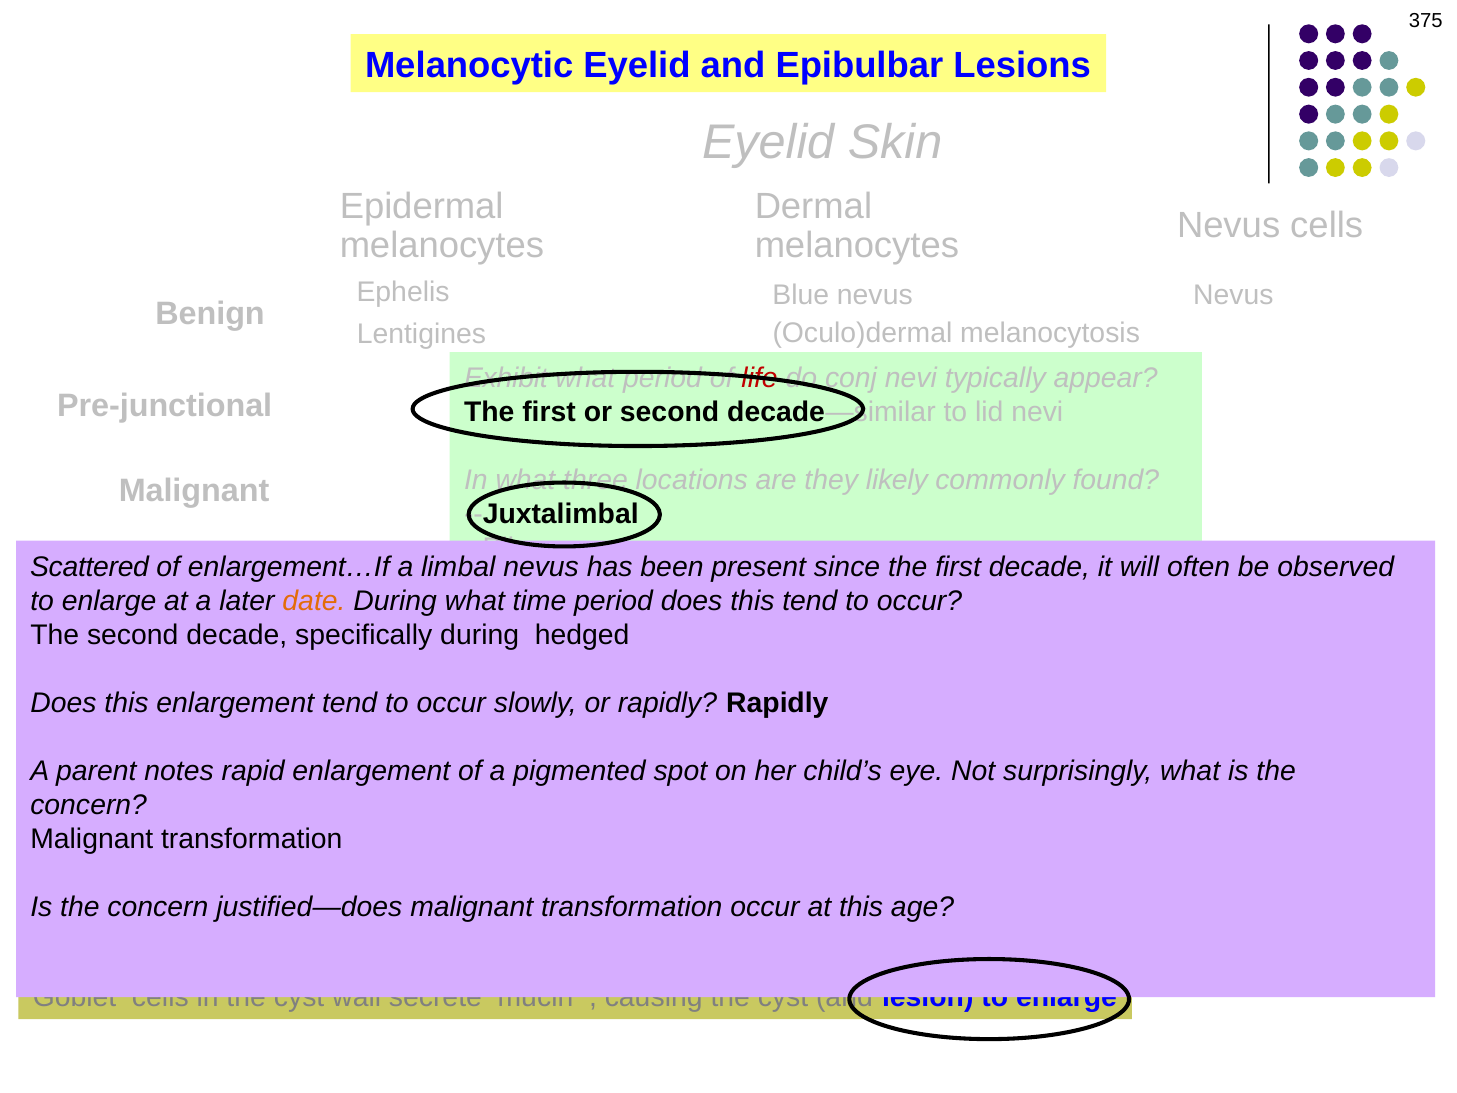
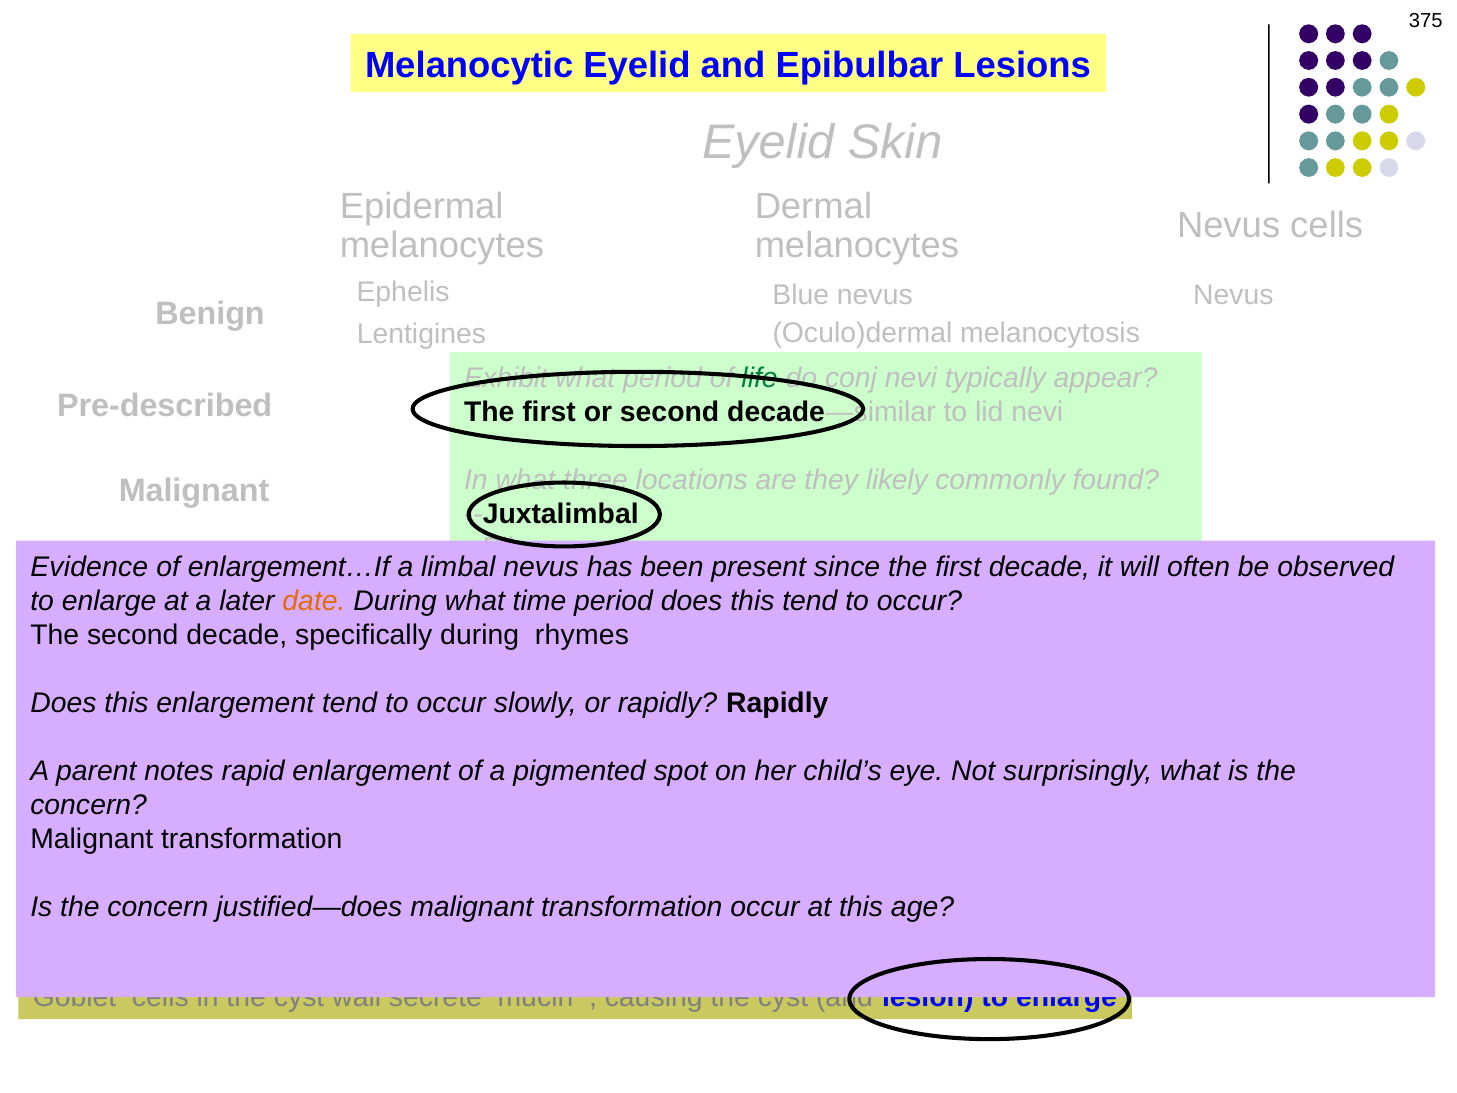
life colour: red -> green (760, 378)
Pre-junctional: Pre-junctional -> Pre-described (165, 405)
Scattered: Scattered -> Evidence (89, 567)
hedged: hedged -> rhymes (582, 635)
